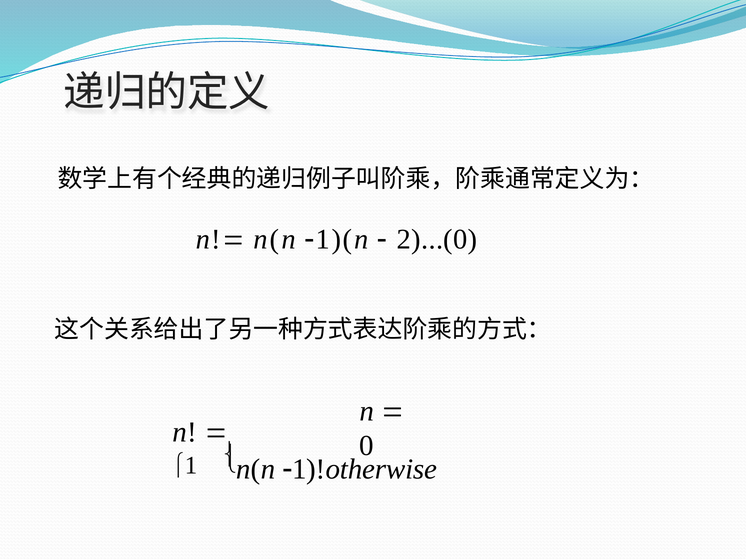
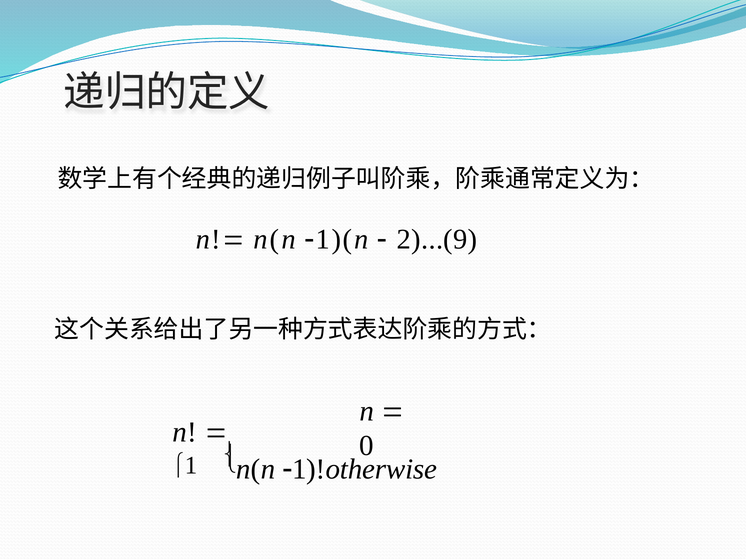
2)...(0: 2)...(0 -> 2)...(9 (437, 239)
